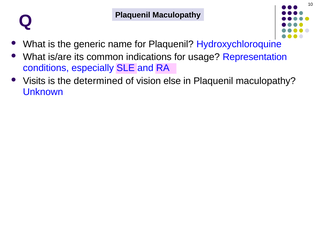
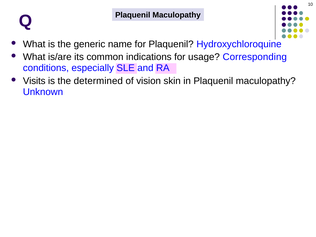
Representation: Representation -> Corresponding (255, 57)
else: else -> skin (172, 81)
